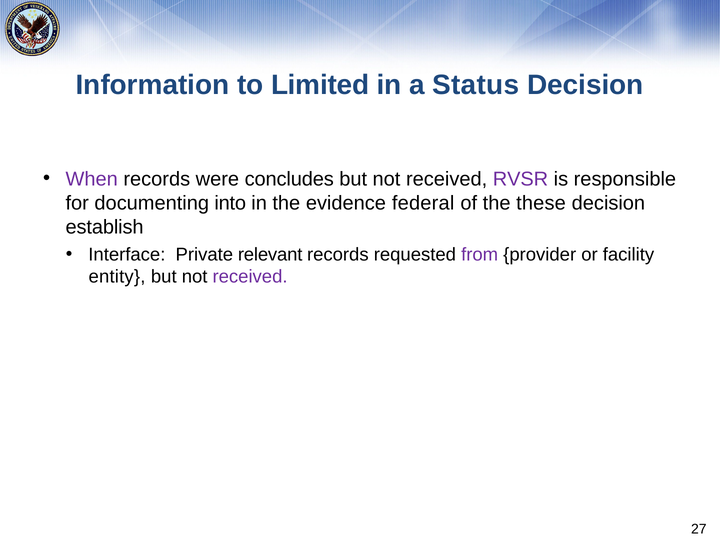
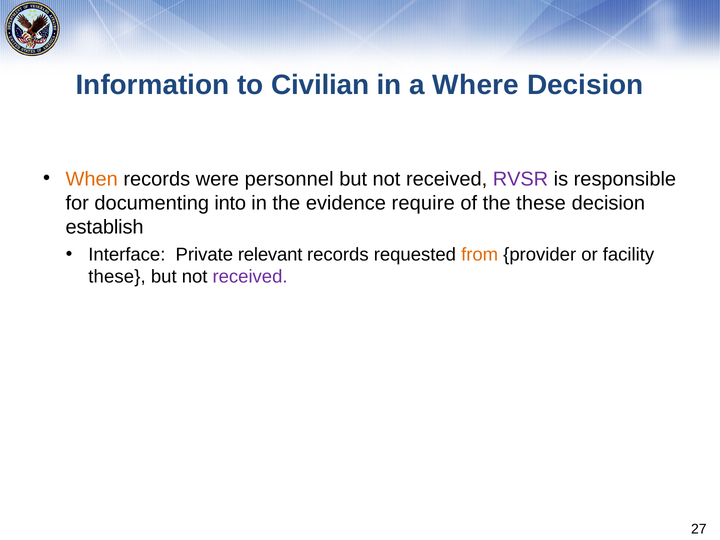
Limited: Limited -> Civilian (320, 85)
Status: Status -> Where (476, 85)
When colour: purple -> orange (92, 179)
concludes: concludes -> personnel (289, 179)
federal: federal -> require (423, 203)
from colour: purple -> orange (480, 255)
entity: entity -> these (117, 277)
